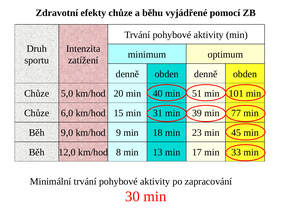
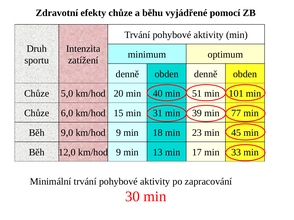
12,0 km/hod 8: 8 -> 9 (119, 153)
